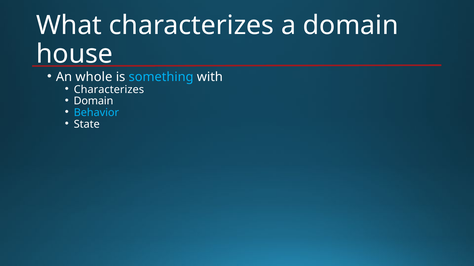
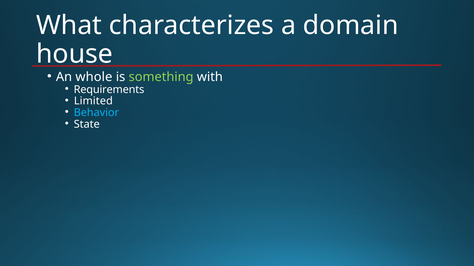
something colour: light blue -> light green (161, 77)
Characterizes: Characterizes -> Requirements (109, 90)
Domain: Domain -> Limited (93, 101)
